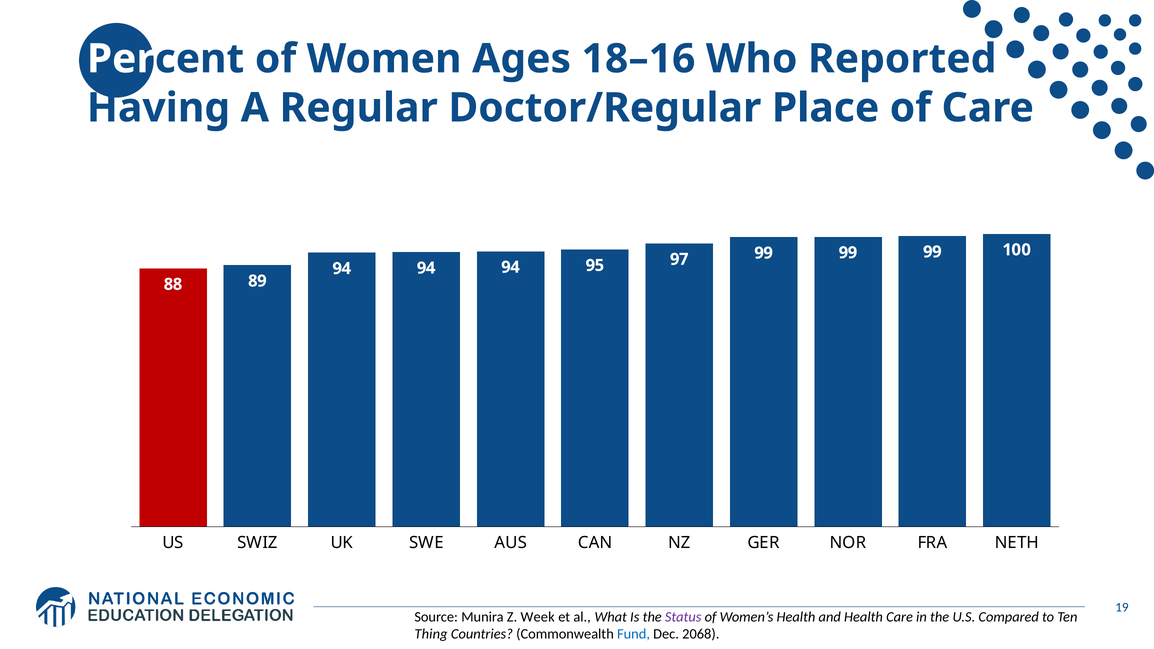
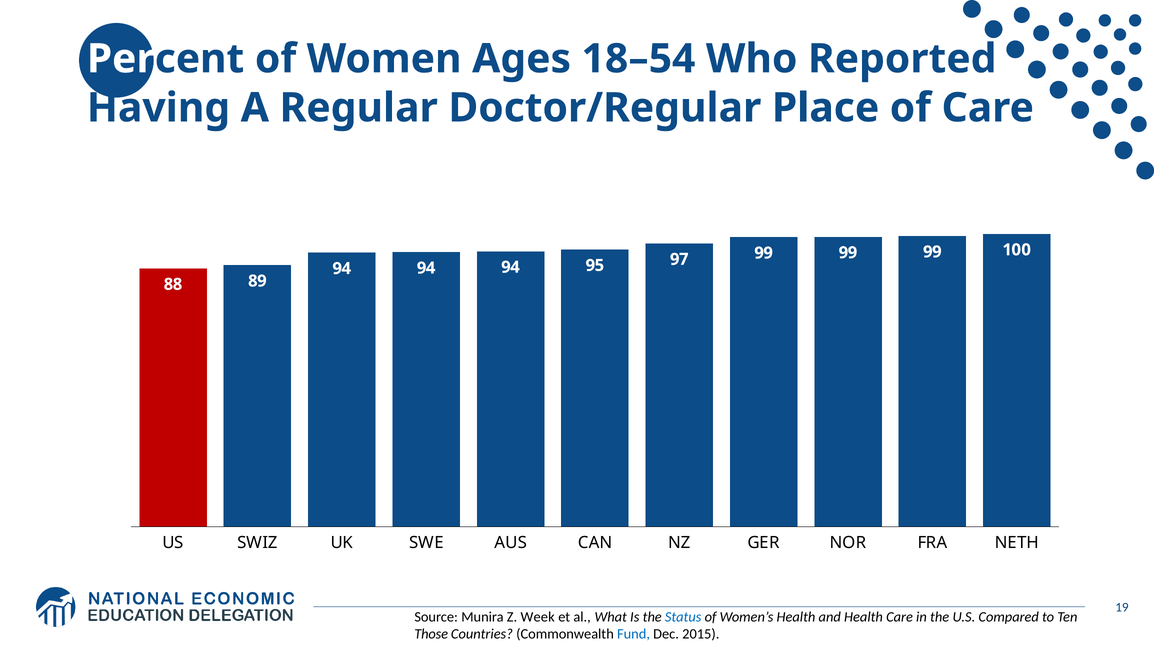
18–16: 18–16 -> 18–54 (638, 59)
Status colour: purple -> blue (683, 617)
Thing: Thing -> Those (431, 634)
2068: 2068 -> 2015 (701, 634)
